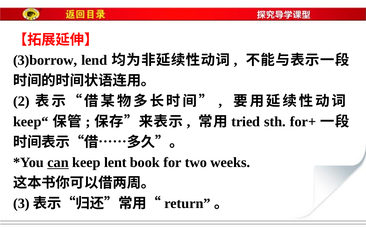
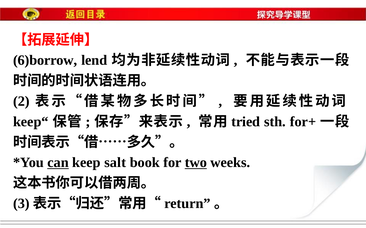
3)borrow: 3)borrow -> 6)borrow (45, 60)
lent: lent -> salt (115, 163)
two underline: none -> present (196, 163)
